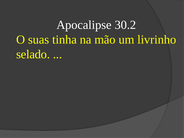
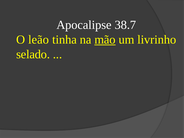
30.2: 30.2 -> 38.7 (125, 25)
suas: suas -> leão (39, 40)
mão underline: none -> present (105, 40)
